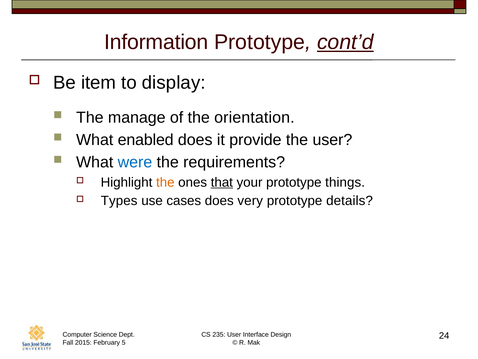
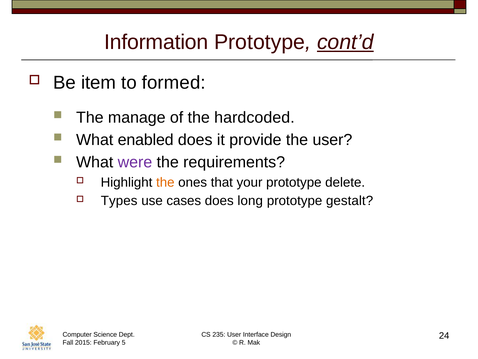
display: display -> formed (174, 83)
orientation: orientation -> hardcoded (254, 117)
were colour: blue -> purple (135, 162)
that underline: present -> none (222, 182)
things: things -> delete (345, 182)
very: very -> long (250, 201)
details: details -> gestalt (350, 201)
